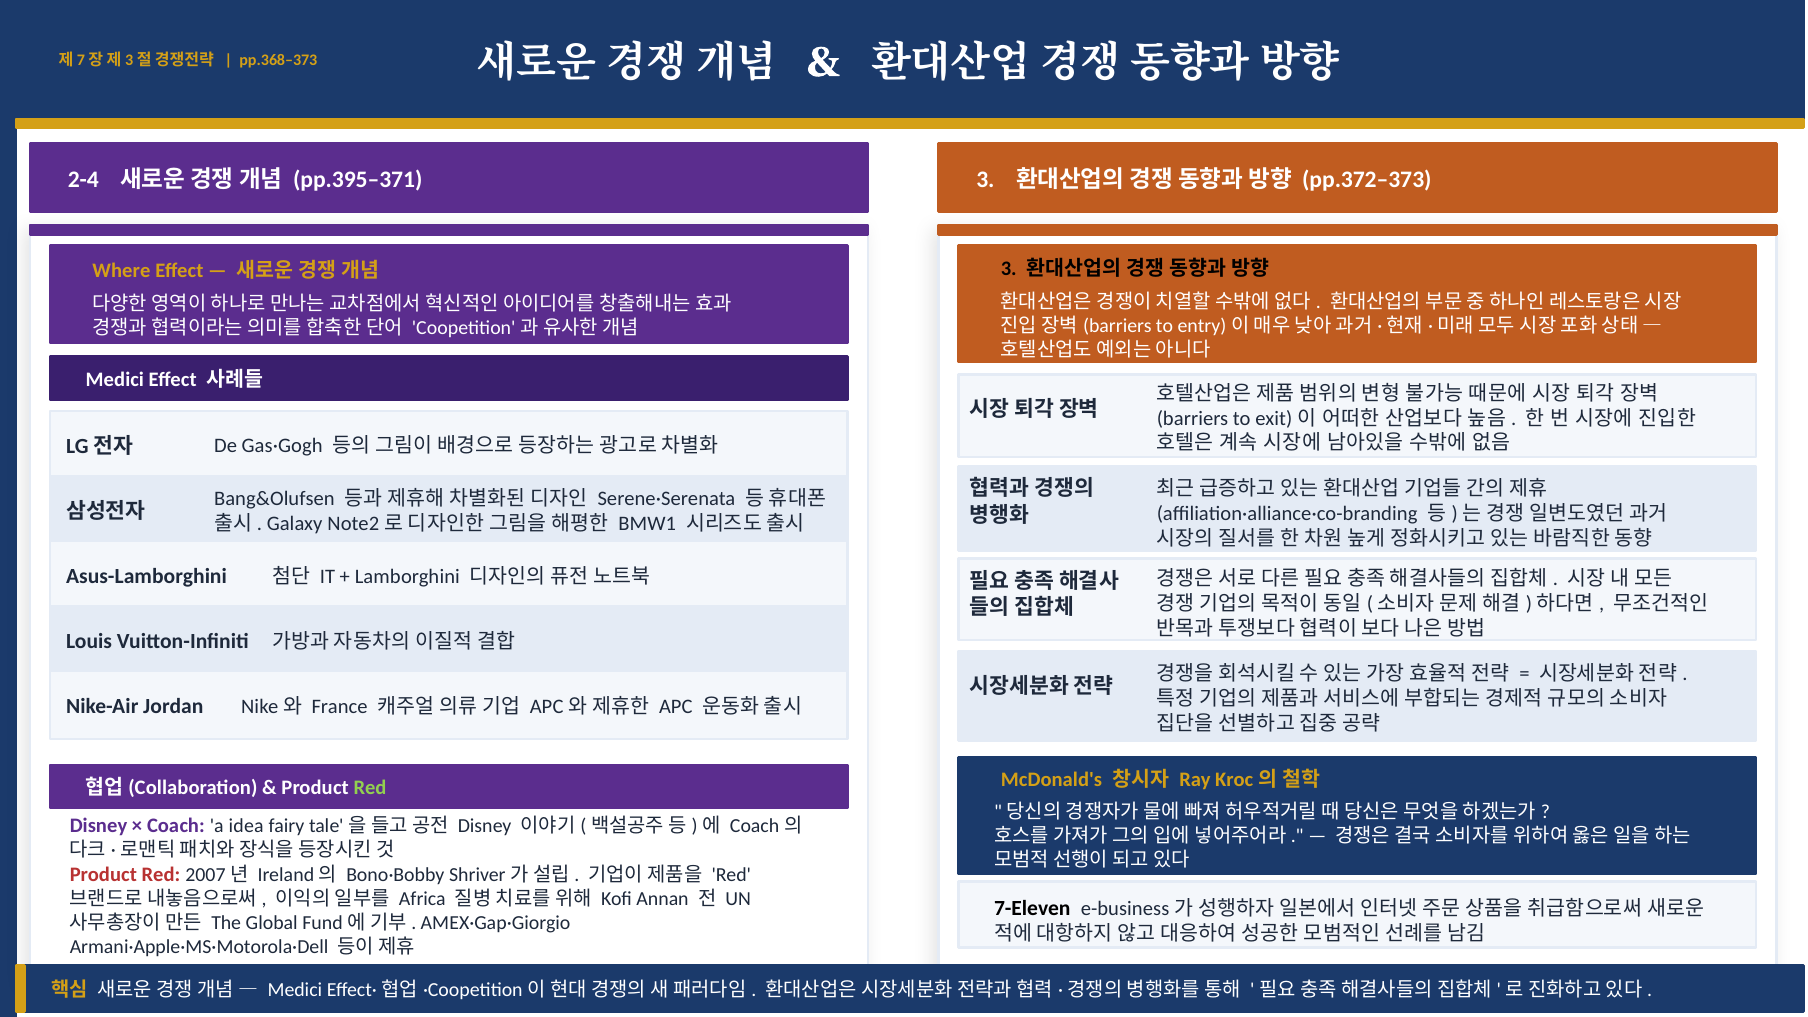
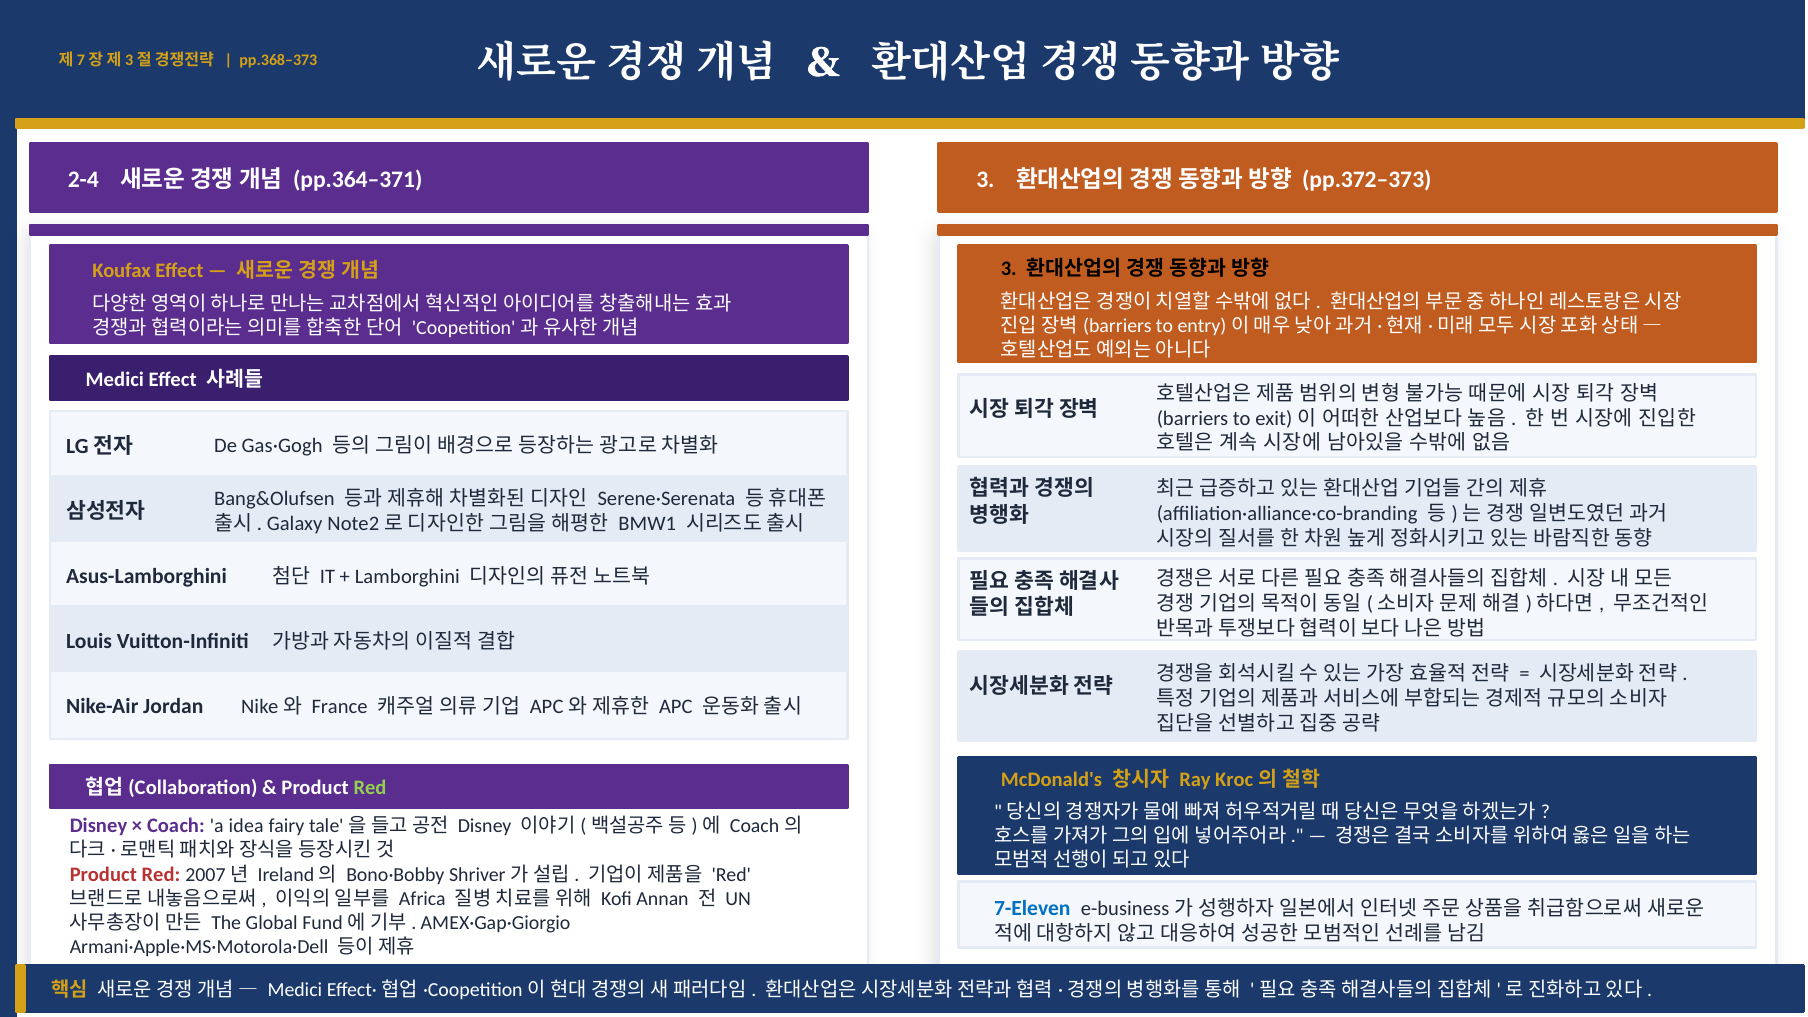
pp.395–371: pp.395–371 -> pp.364–371 (358, 179)
Where: Where -> Koufax (122, 270)
7-Eleven colour: black -> blue (1032, 908)
